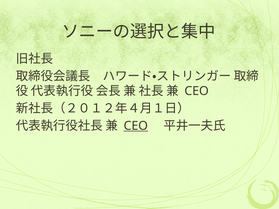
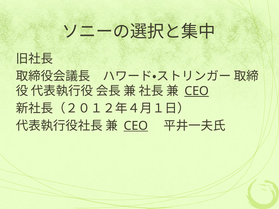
CEO underline: none -> present (197, 91)
